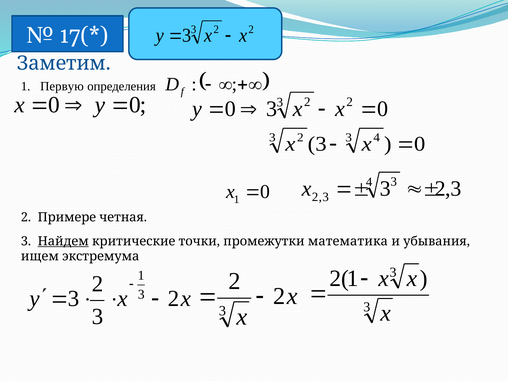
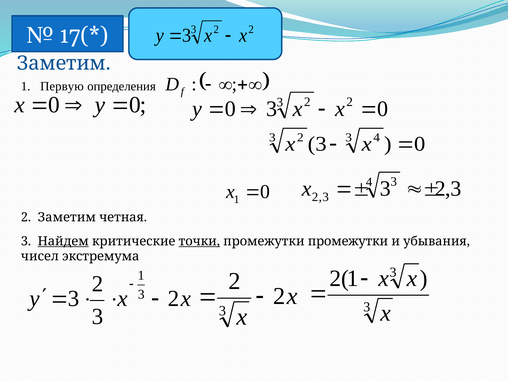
2 Примере: Примере -> Заметим (67, 217)
точки underline: none -> present (199, 241)
промежутки математика: математика -> промежутки (348, 241)
ищем: ищем -> чисел (40, 256)
